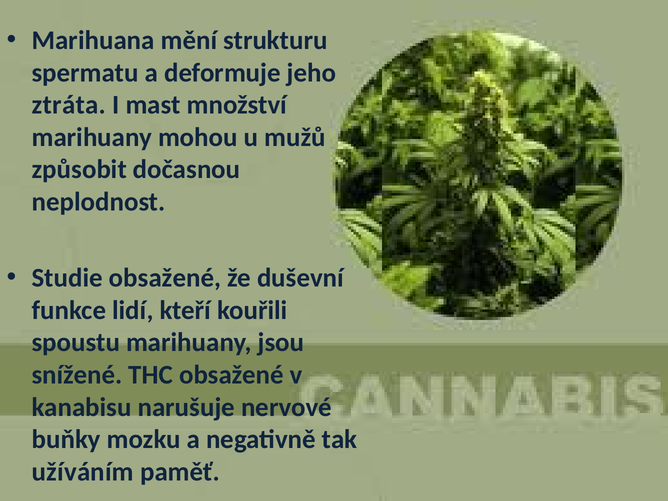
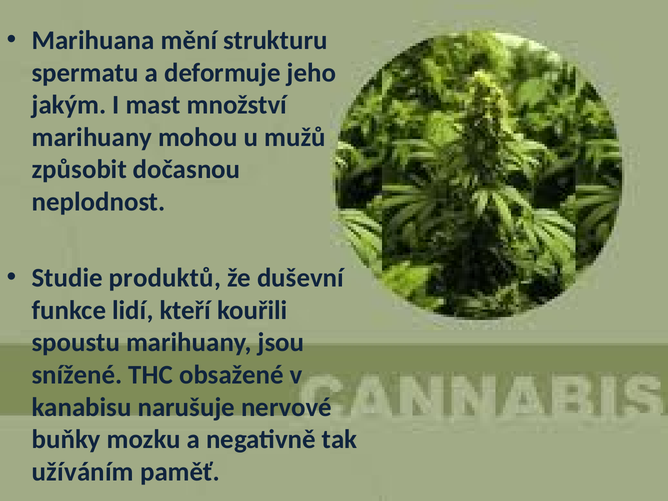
ztráta: ztráta -> jakým (69, 105)
Studie obsažené: obsažené -> produktů (165, 278)
